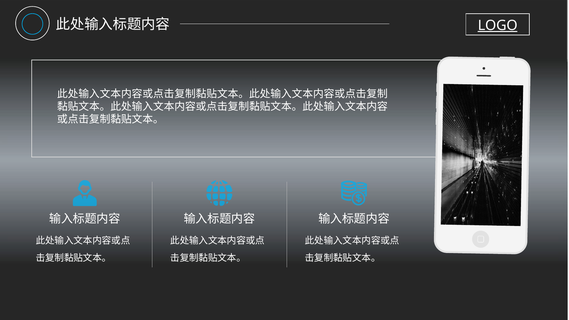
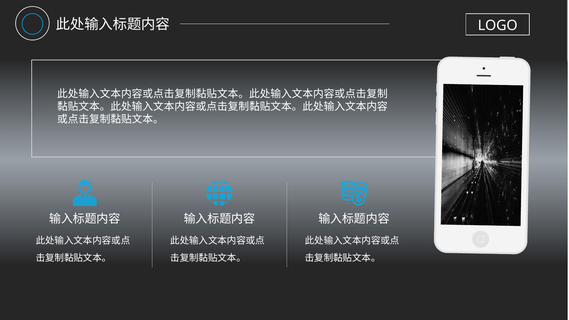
LOGO underline: present -> none (498, 25)
